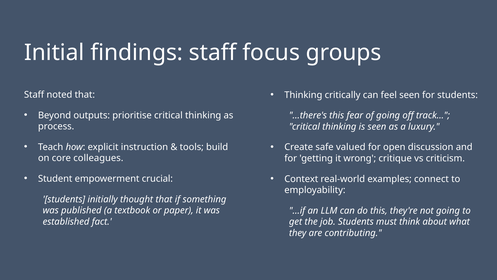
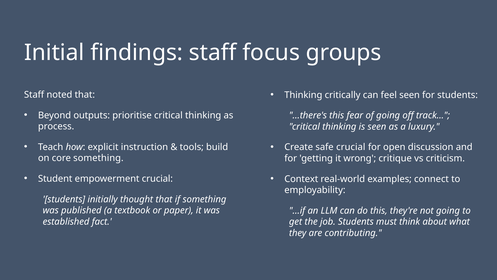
safe valued: valued -> crucial (351, 147)
core colleagues: colleagues -> something (98, 158)
